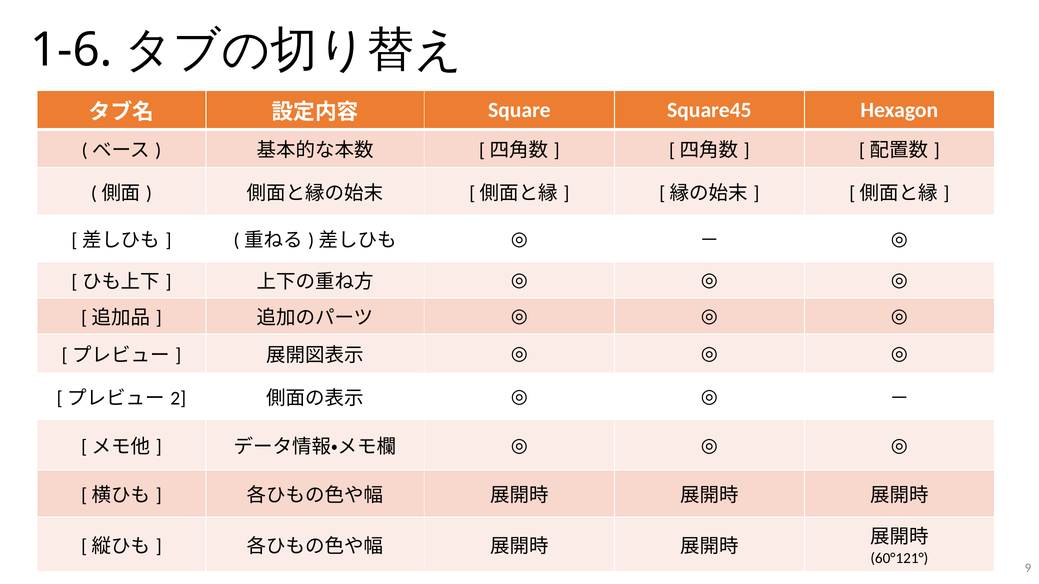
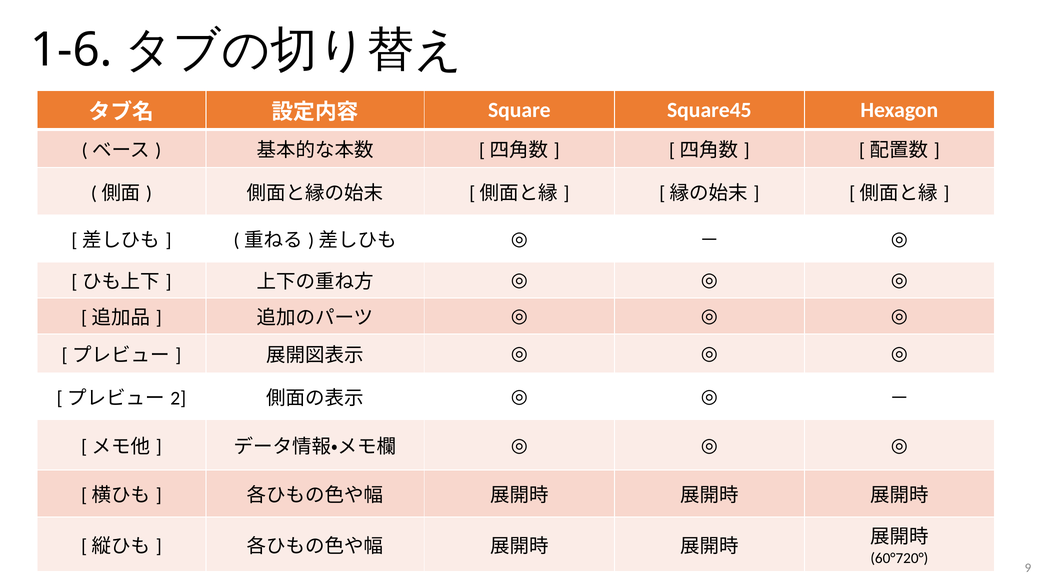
60°121°: 60°121° -> 60°720° (899, 559)
